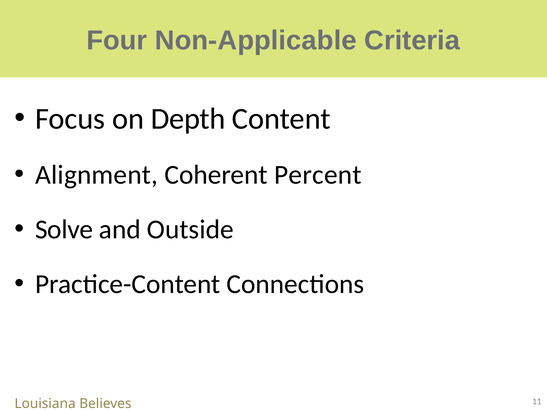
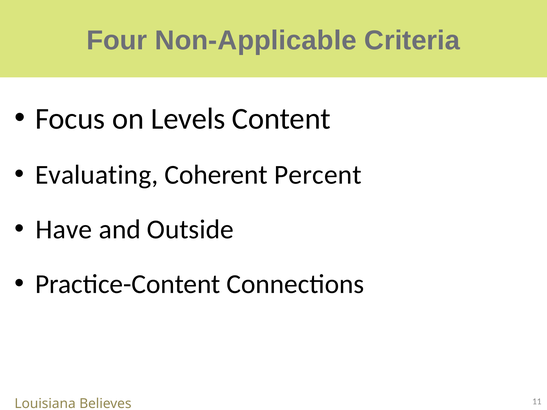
Depth: Depth -> Levels (188, 119)
Alignment: Alignment -> Evaluating (97, 175)
Solve: Solve -> Have (64, 230)
